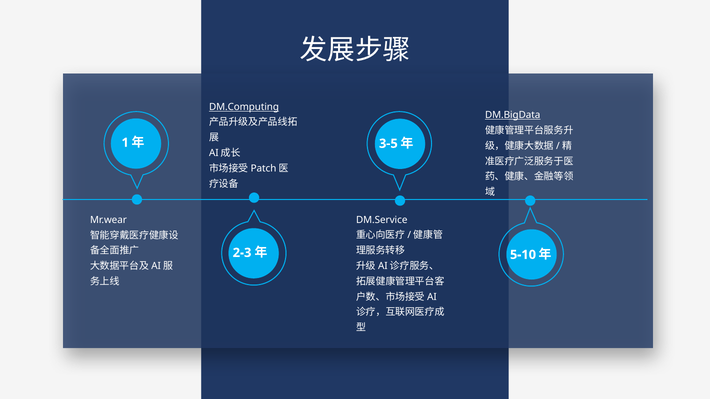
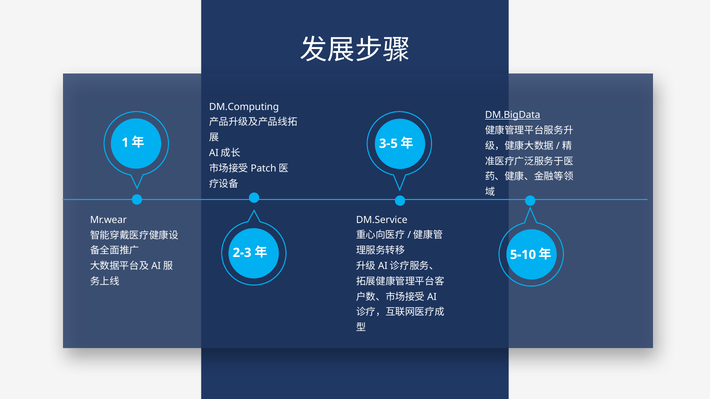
DM.Computing underline: present -> none (244, 107)
